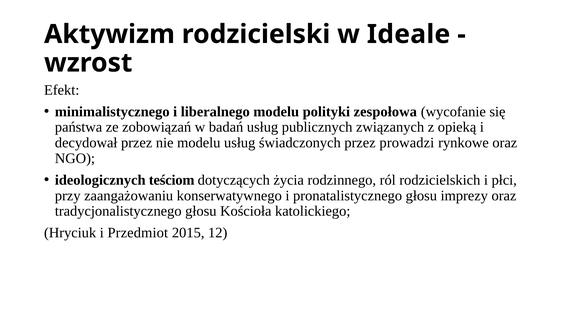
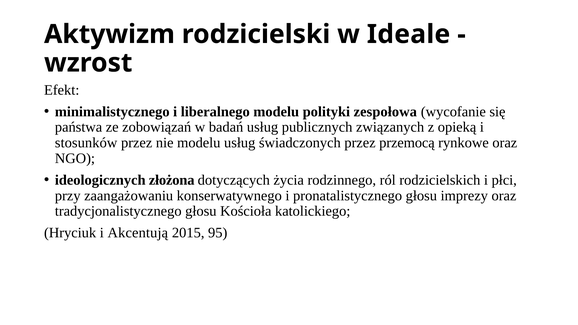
decydował: decydował -> stosunków (86, 143)
prowadzi: prowadzi -> przemocą (407, 143)
teściom: teściom -> złożona (172, 180)
Przedmiot: Przedmiot -> Akcentują (138, 233)
12: 12 -> 95 (218, 233)
